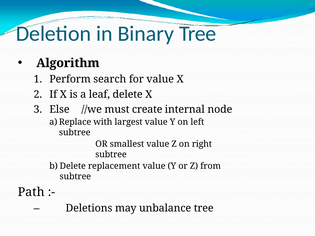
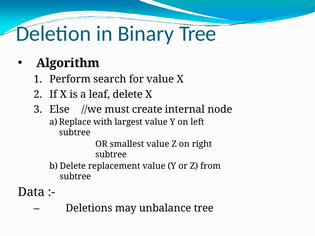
Path: Path -> Data (31, 192)
